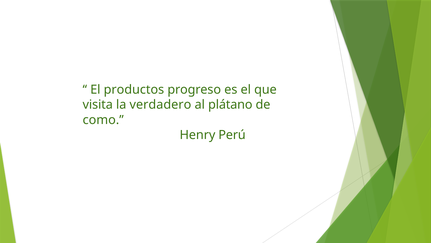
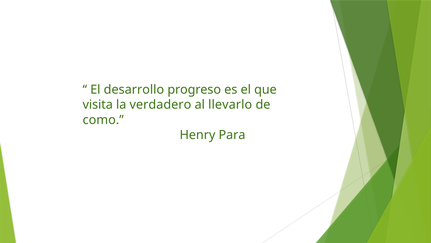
productos: productos -> desarrollo (134, 89)
plátano: plátano -> llevarlo (230, 105)
Perú: Perú -> Para (232, 135)
